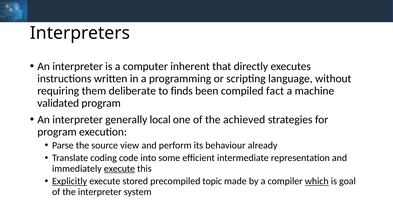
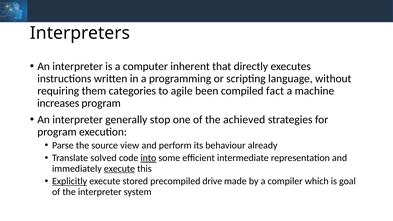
deliberate: deliberate -> categories (132, 91)
finds: finds -> agile (182, 91)
validated: validated -> increases (58, 103)
local: local -> stop (160, 120)
coding: coding -> solved (104, 158)
into underline: none -> present (148, 158)
topic: topic -> drive (212, 181)
which underline: present -> none (317, 181)
